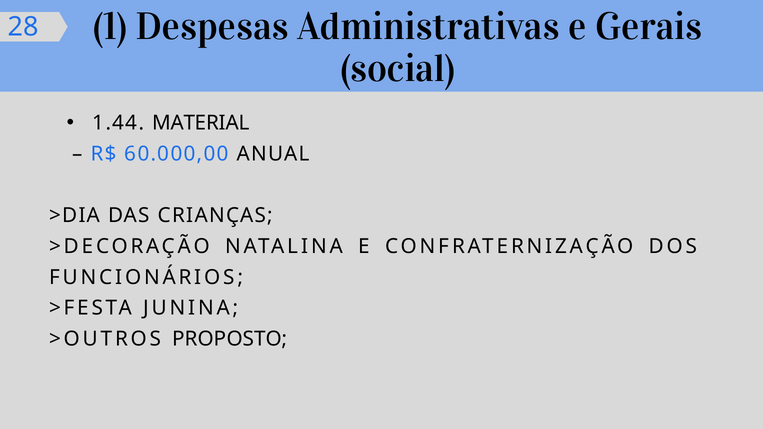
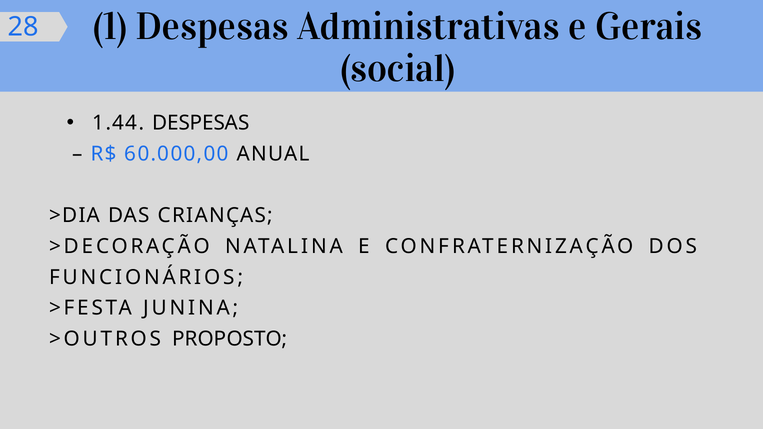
1.44 MATERIAL: MATERIAL -> DESPESAS (201, 123)
